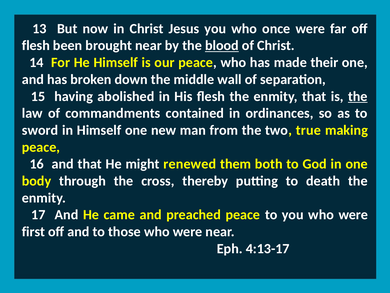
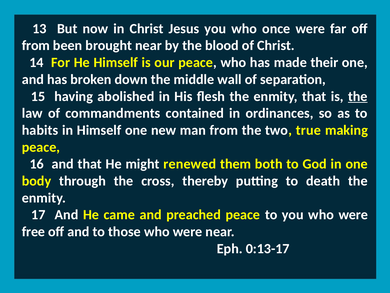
flesh: flesh -> from (36, 46)
blood underline: present -> none (222, 46)
sword: sword -> habits (40, 130)
first: first -> free (33, 231)
4:13-17: 4:13-17 -> 0:13-17 (268, 248)
